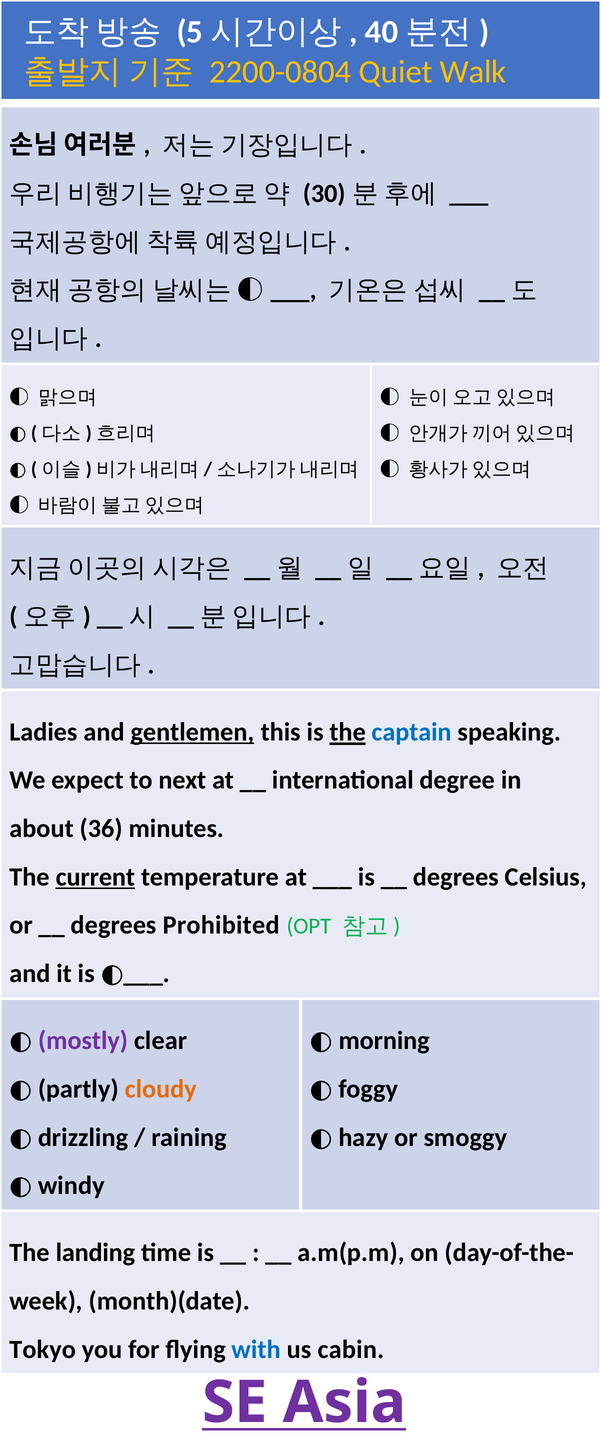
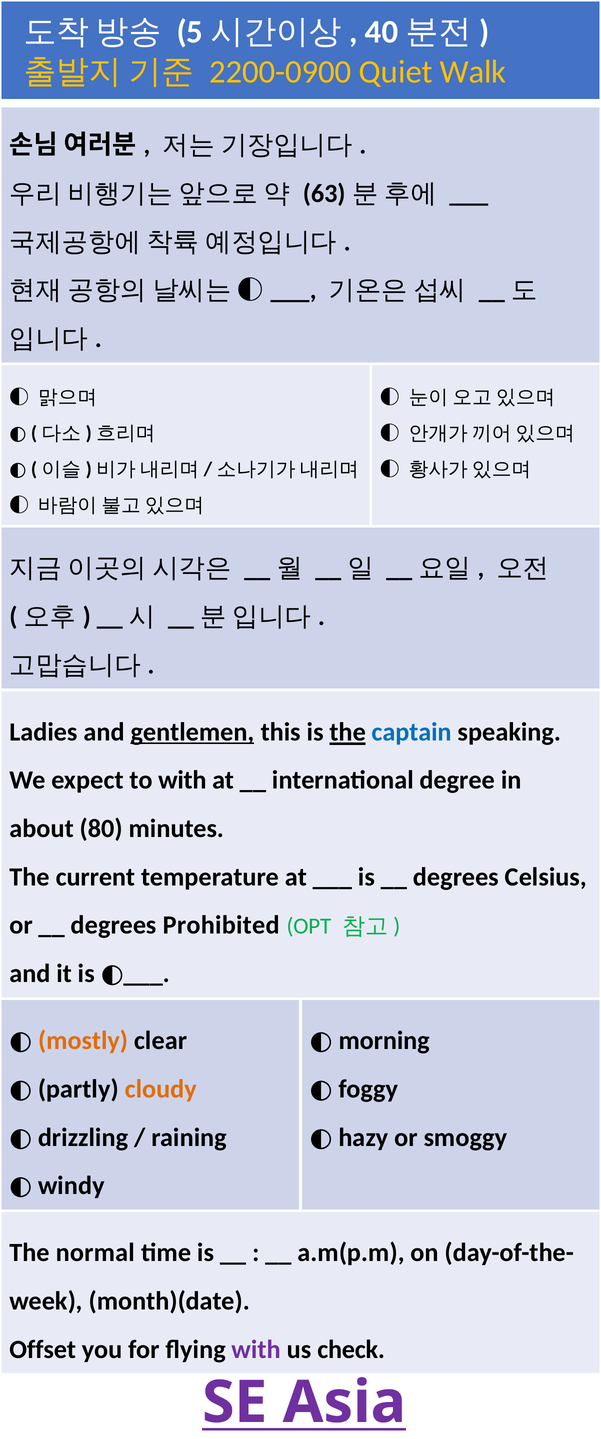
2200-0804: 2200-0804 -> 2200-0900 (280, 72)
30: 30 -> 63 (324, 193)
to next: next -> with (182, 780)
36: 36 -> 80 (101, 828)
current underline: present -> none (95, 876)
mostly colour: purple -> orange (83, 1040)
landing: landing -> normal (95, 1252)
Tokyo: Tokyo -> Offset (43, 1349)
with colour: blue -> purple (256, 1349)
cabin: cabin -> check (351, 1349)
